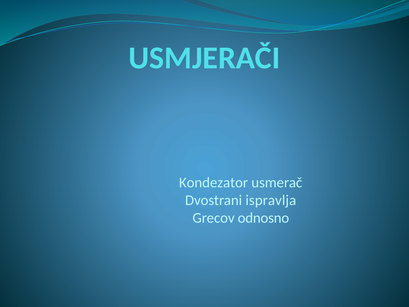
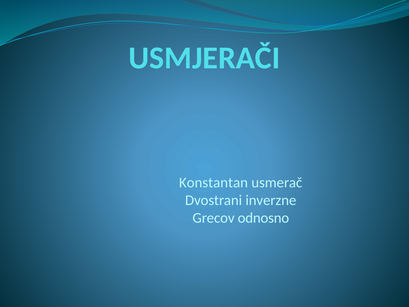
Kondezator: Kondezator -> Konstantan (214, 182)
ispravlja: ispravlja -> inverzne (271, 200)
